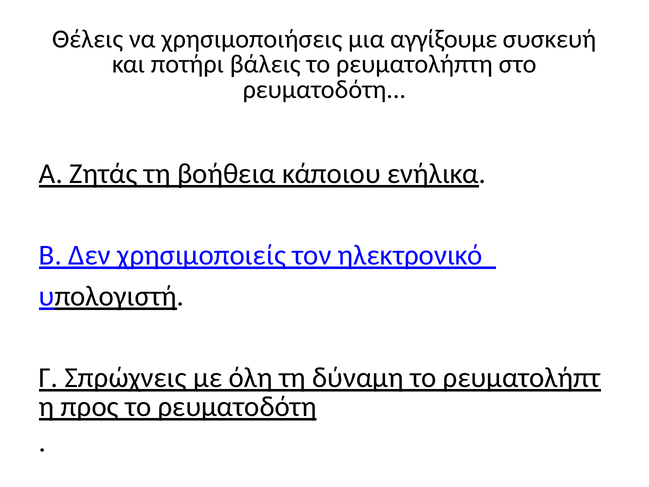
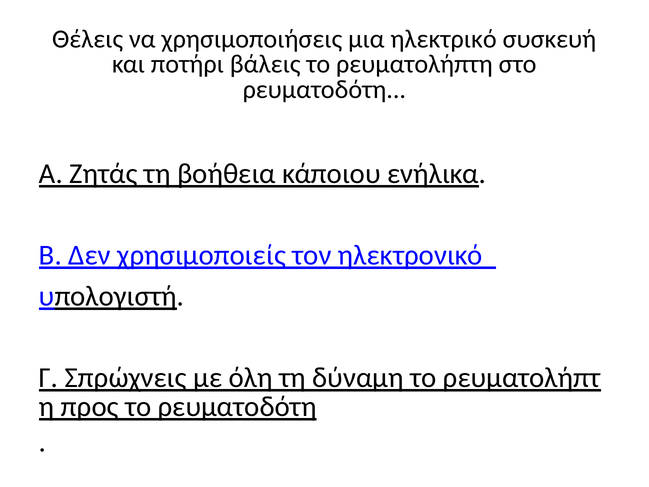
αγγίξουμε: αγγίξουμε -> ηλεκτρικό (444, 39)
